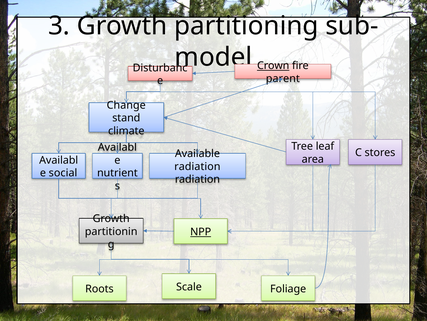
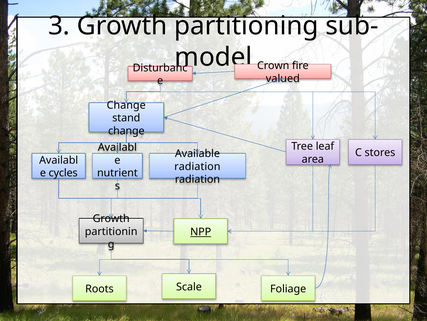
Crown underline: present -> none (273, 66)
parent: parent -> valued (283, 78)
climate: climate -> change (126, 131)
social: social -> cycles (63, 173)
